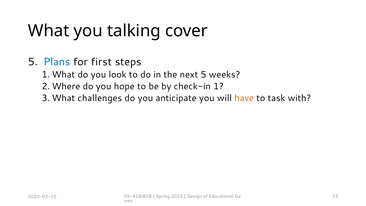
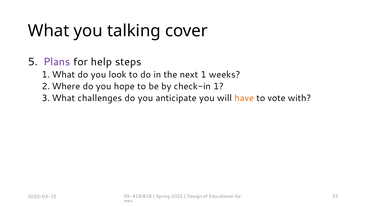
Plans colour: blue -> purple (57, 62)
first: first -> help (101, 62)
next 5: 5 -> 1 (203, 74)
task: task -> vote (277, 98)
